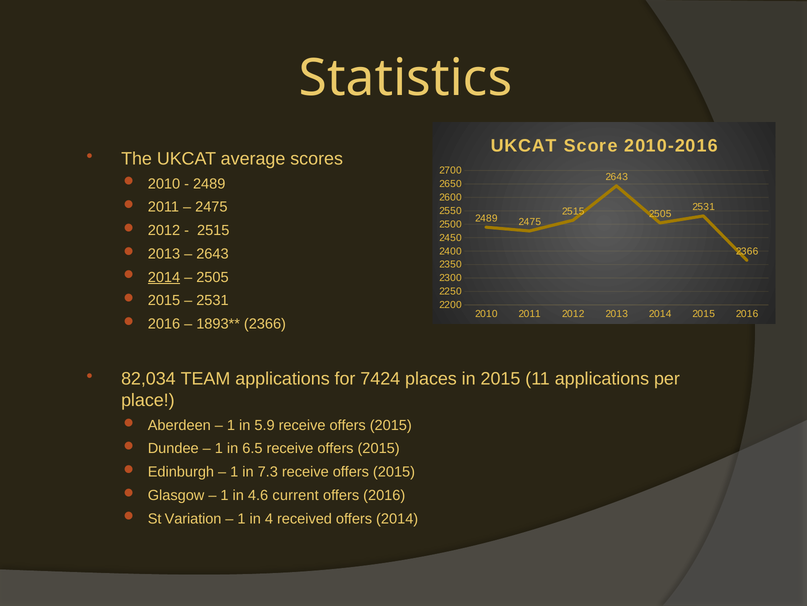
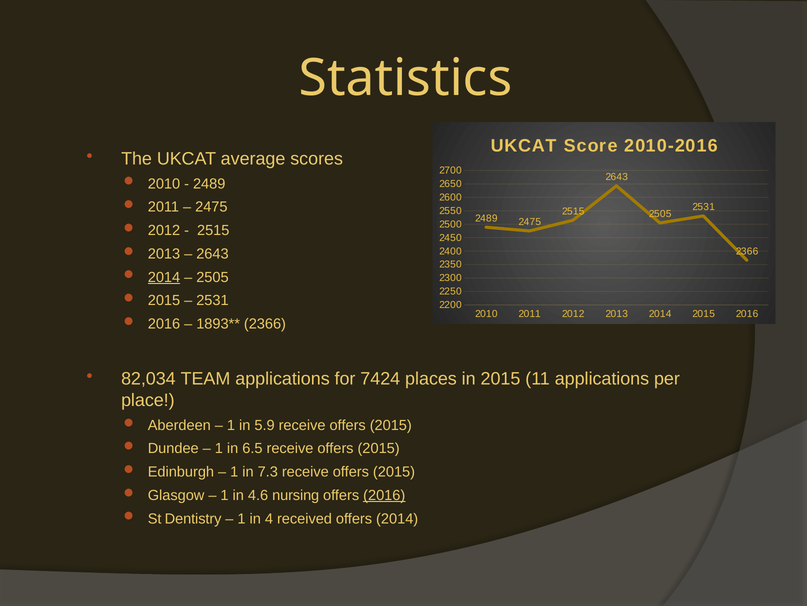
current: current -> nursing (296, 495)
2016 underline: none -> present (384, 495)
Variation: Variation -> Dentistry (193, 518)
